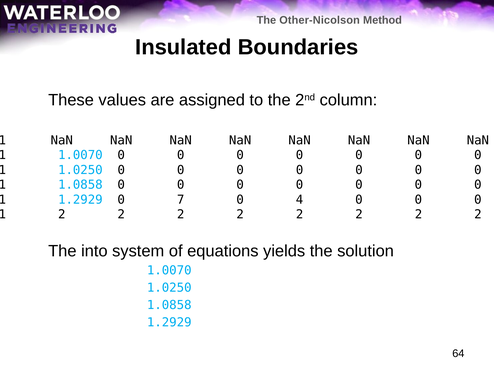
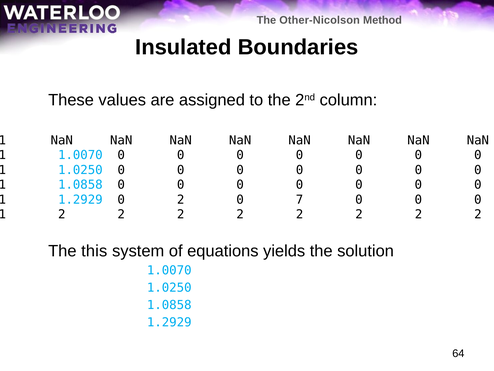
0 7: 7 -> 2 (181, 199)
4: 4 -> 7 (299, 199)
into: into -> this (94, 251)
